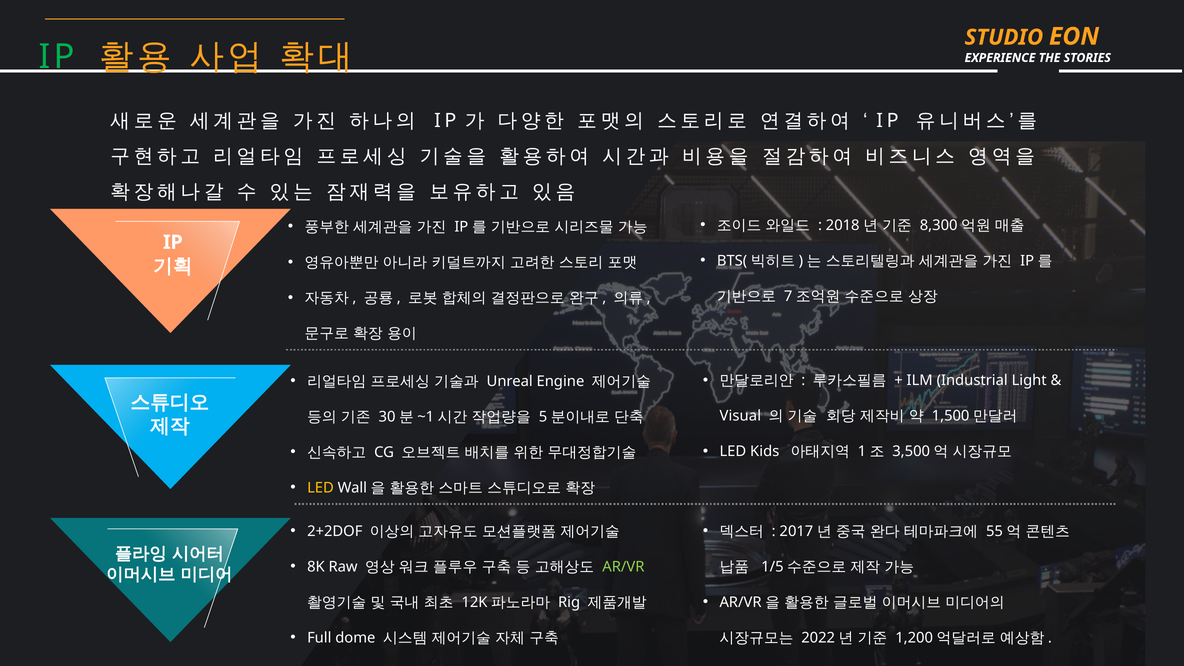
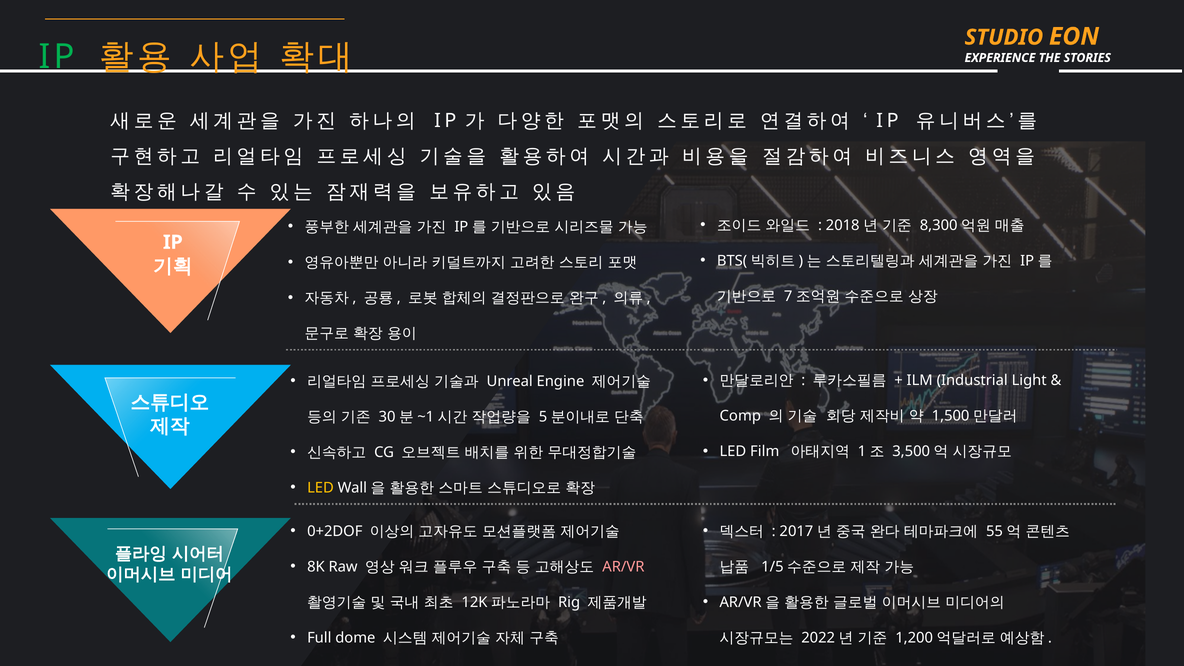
Visual: Visual -> Comp (740, 416)
Kids: Kids -> Film (765, 452)
2+2DOF: 2+2DOF -> 0+2DOF (335, 531)
AR/VR colour: light green -> pink (623, 567)
